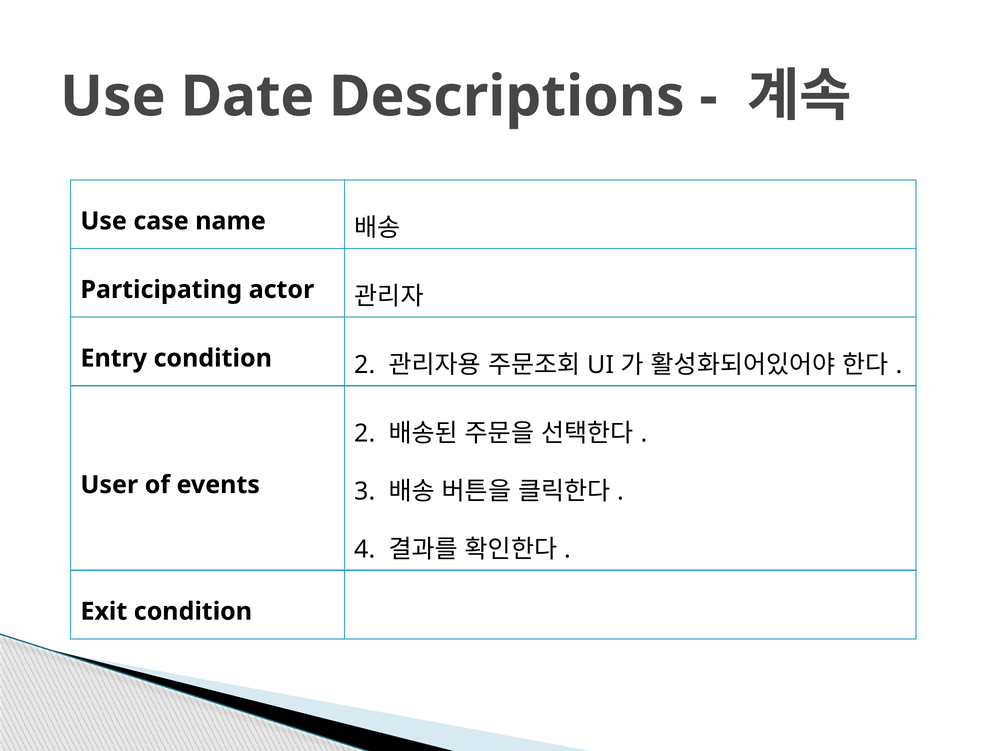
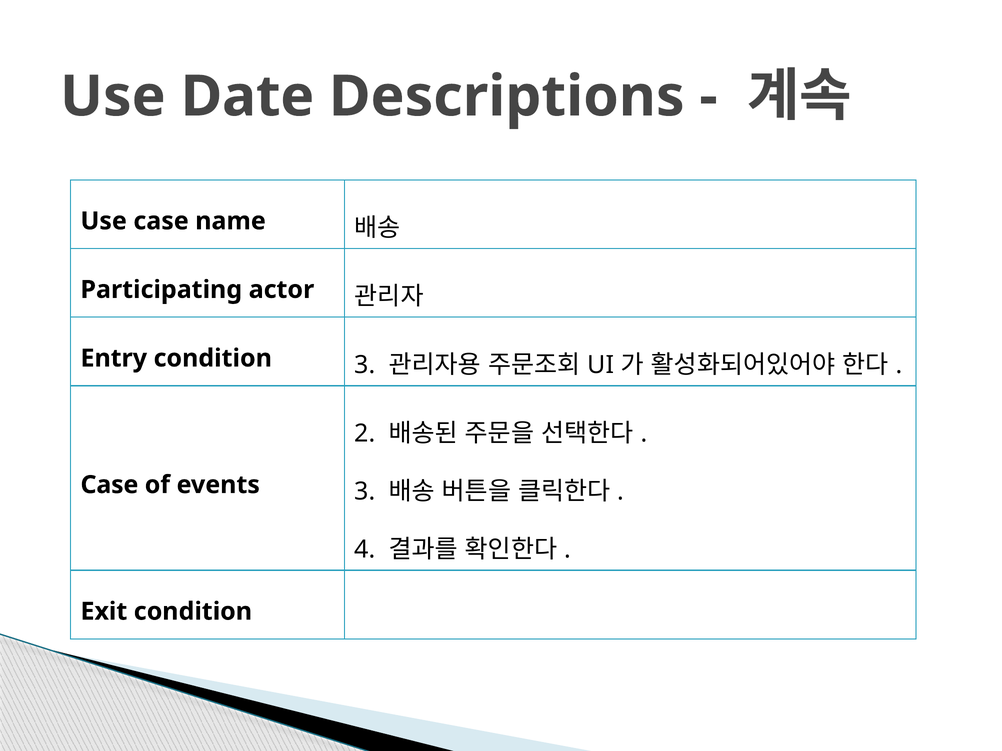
condition 2: 2 -> 3 (365, 365)
User: User -> Case (109, 485)
